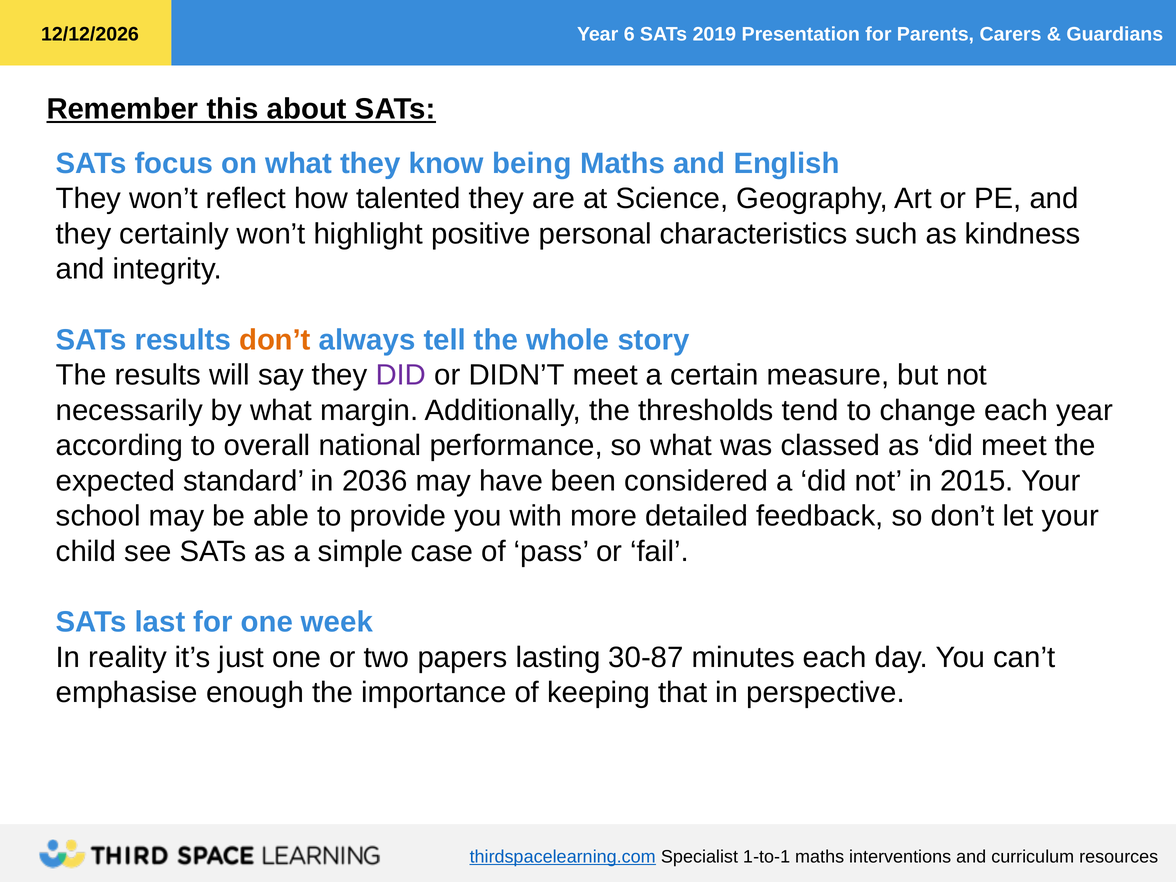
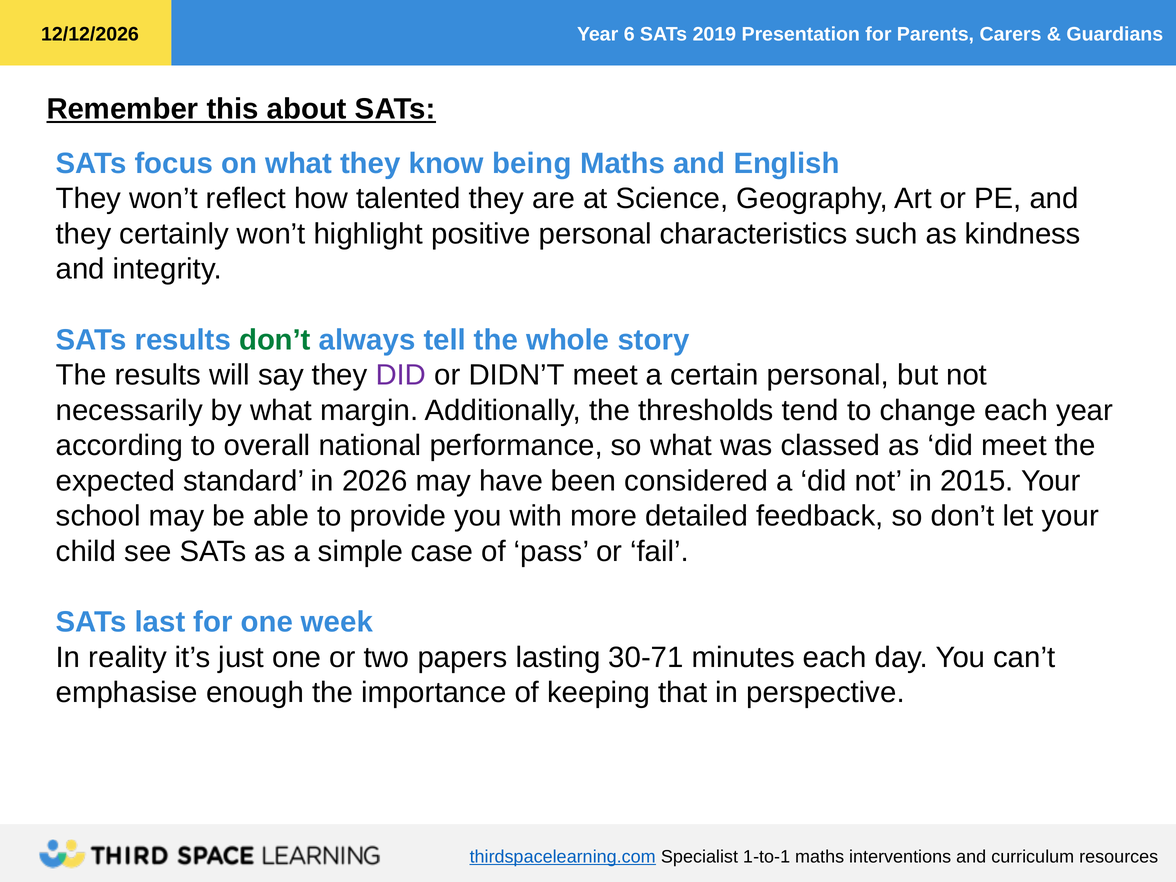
don’t colour: orange -> green (275, 340)
certain measure: measure -> personal (828, 375)
2036: 2036 -> 2026 (375, 481)
30-87: 30-87 -> 30-71 (646, 657)
